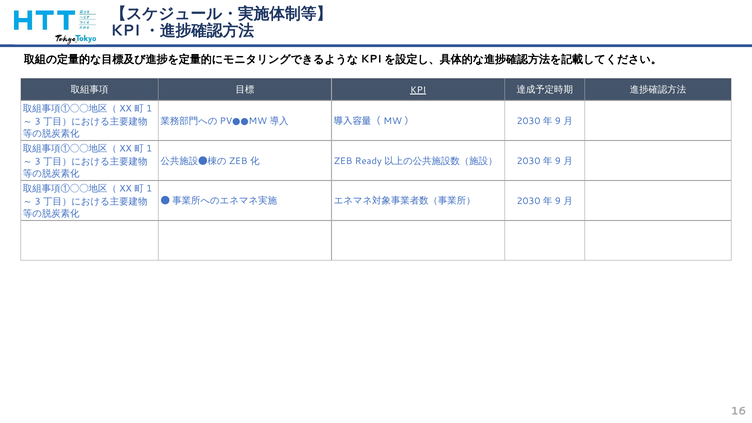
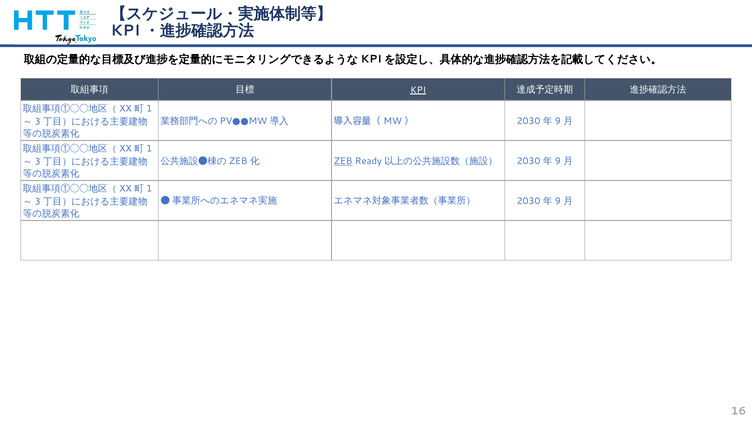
ZEB underline: none -> present (343, 161)
